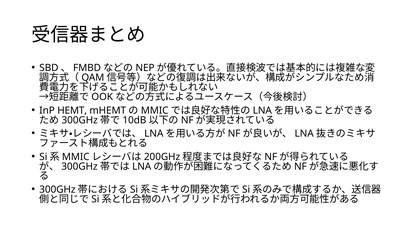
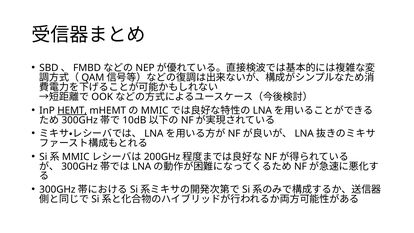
HEMT underline: none -> present (72, 110)
